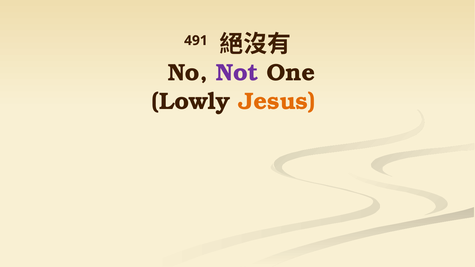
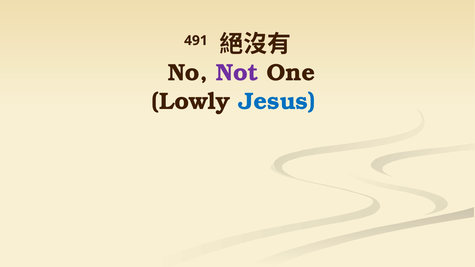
Jesus colour: orange -> blue (277, 101)
